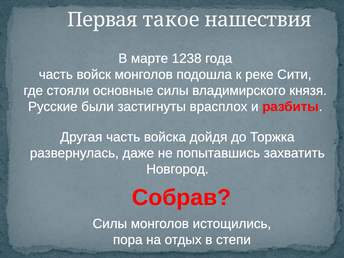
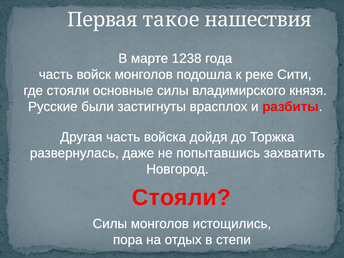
Собрав: Собрав -> Стояли (181, 198)
